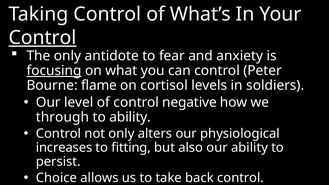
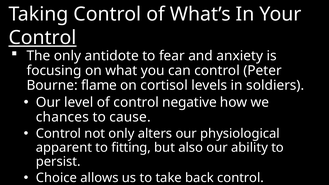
focusing underline: present -> none (54, 71)
through: through -> chances (62, 117)
to ability: ability -> cause (130, 117)
increases: increases -> apparent (64, 148)
